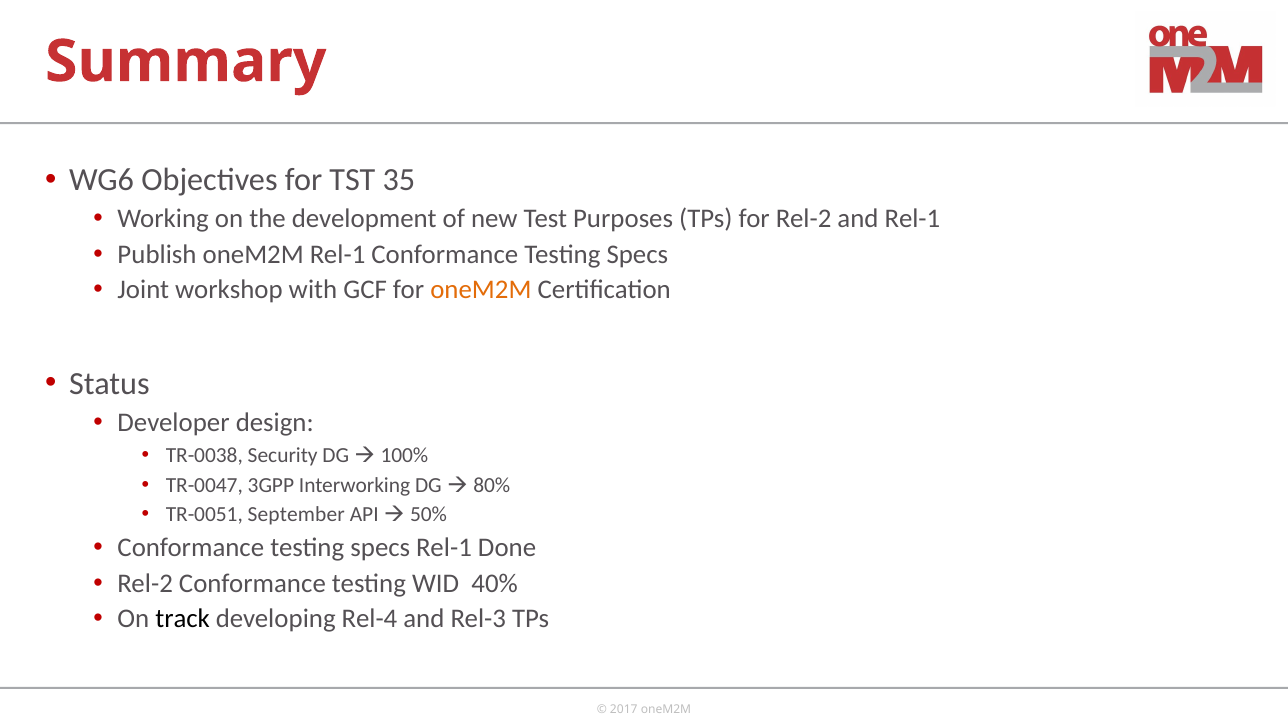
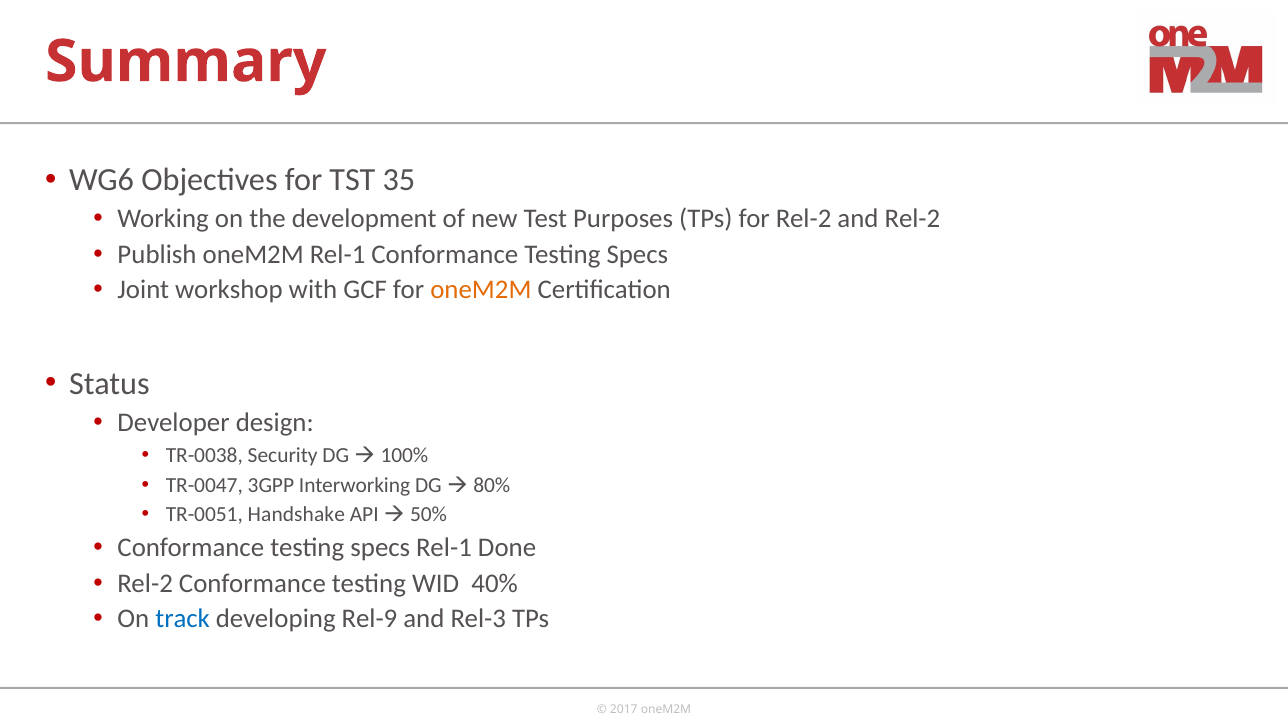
and Rel-1: Rel-1 -> Rel-2 (912, 218)
September: September -> Handshake (296, 514)
track colour: black -> blue (183, 619)
Rel-4: Rel-4 -> Rel-9 (370, 619)
